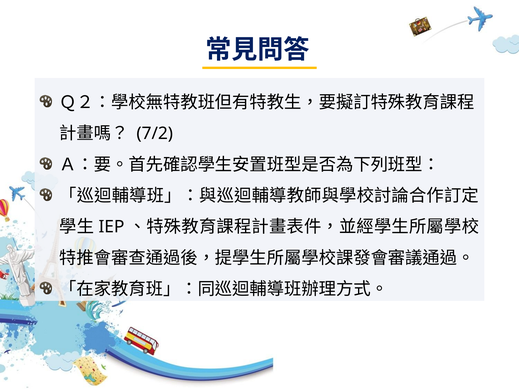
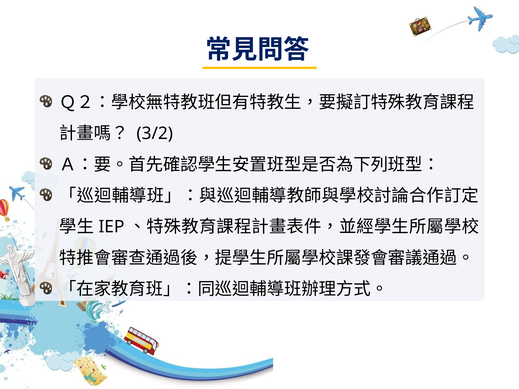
7/2: 7/2 -> 3/2 (155, 134)
